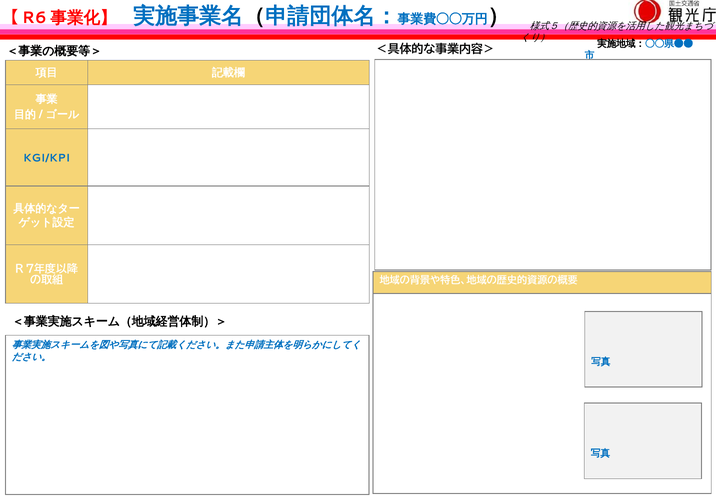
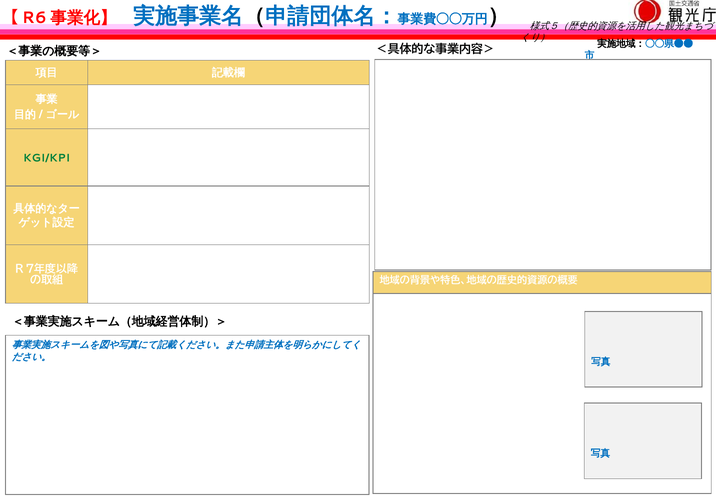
KGI/KPI colour: blue -> green (47, 158)
